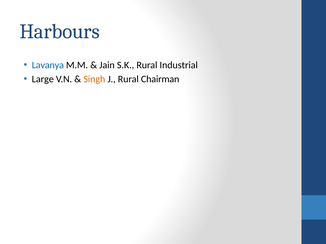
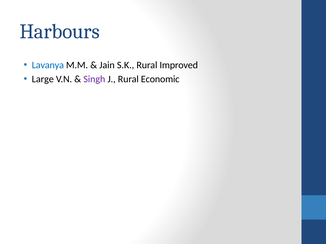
Industrial: Industrial -> Improved (179, 65)
Singh colour: orange -> purple (94, 79)
Chairman: Chairman -> Economic (160, 79)
